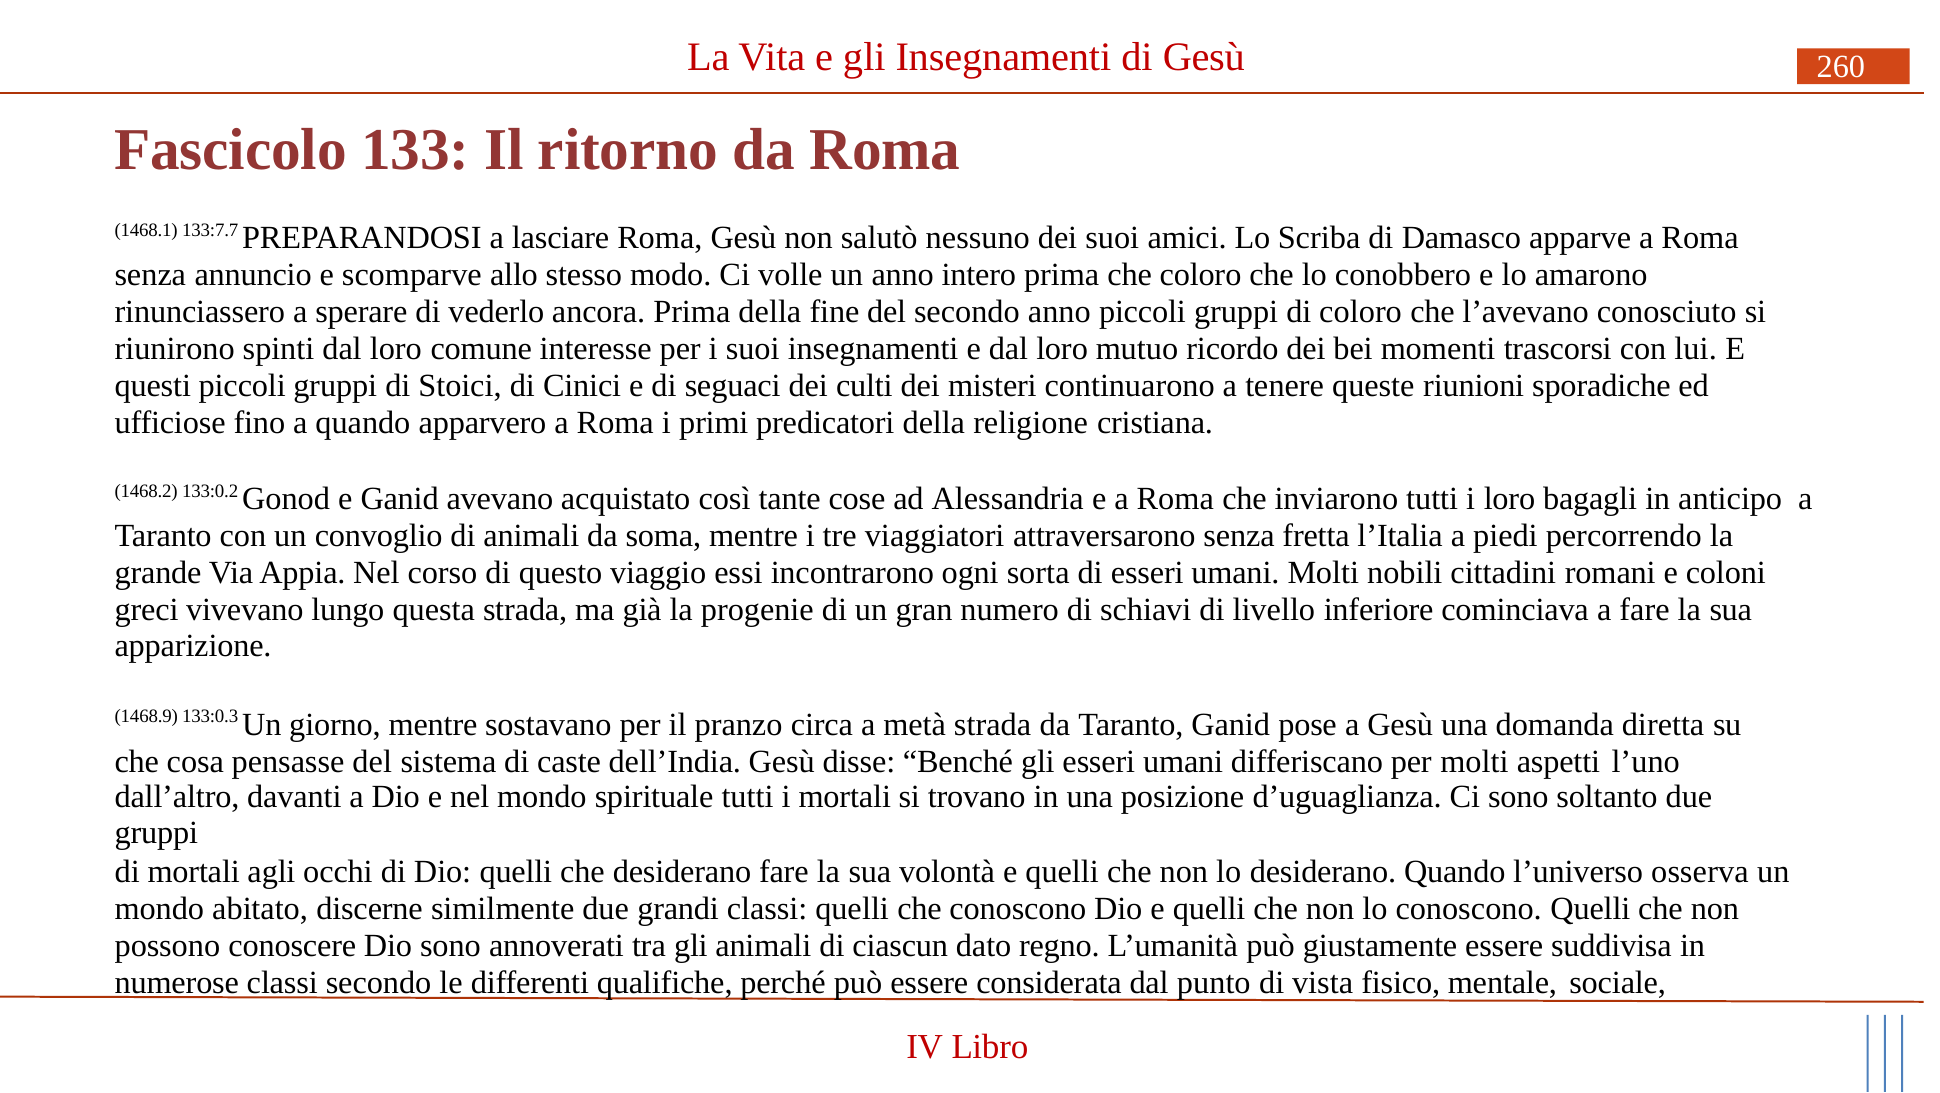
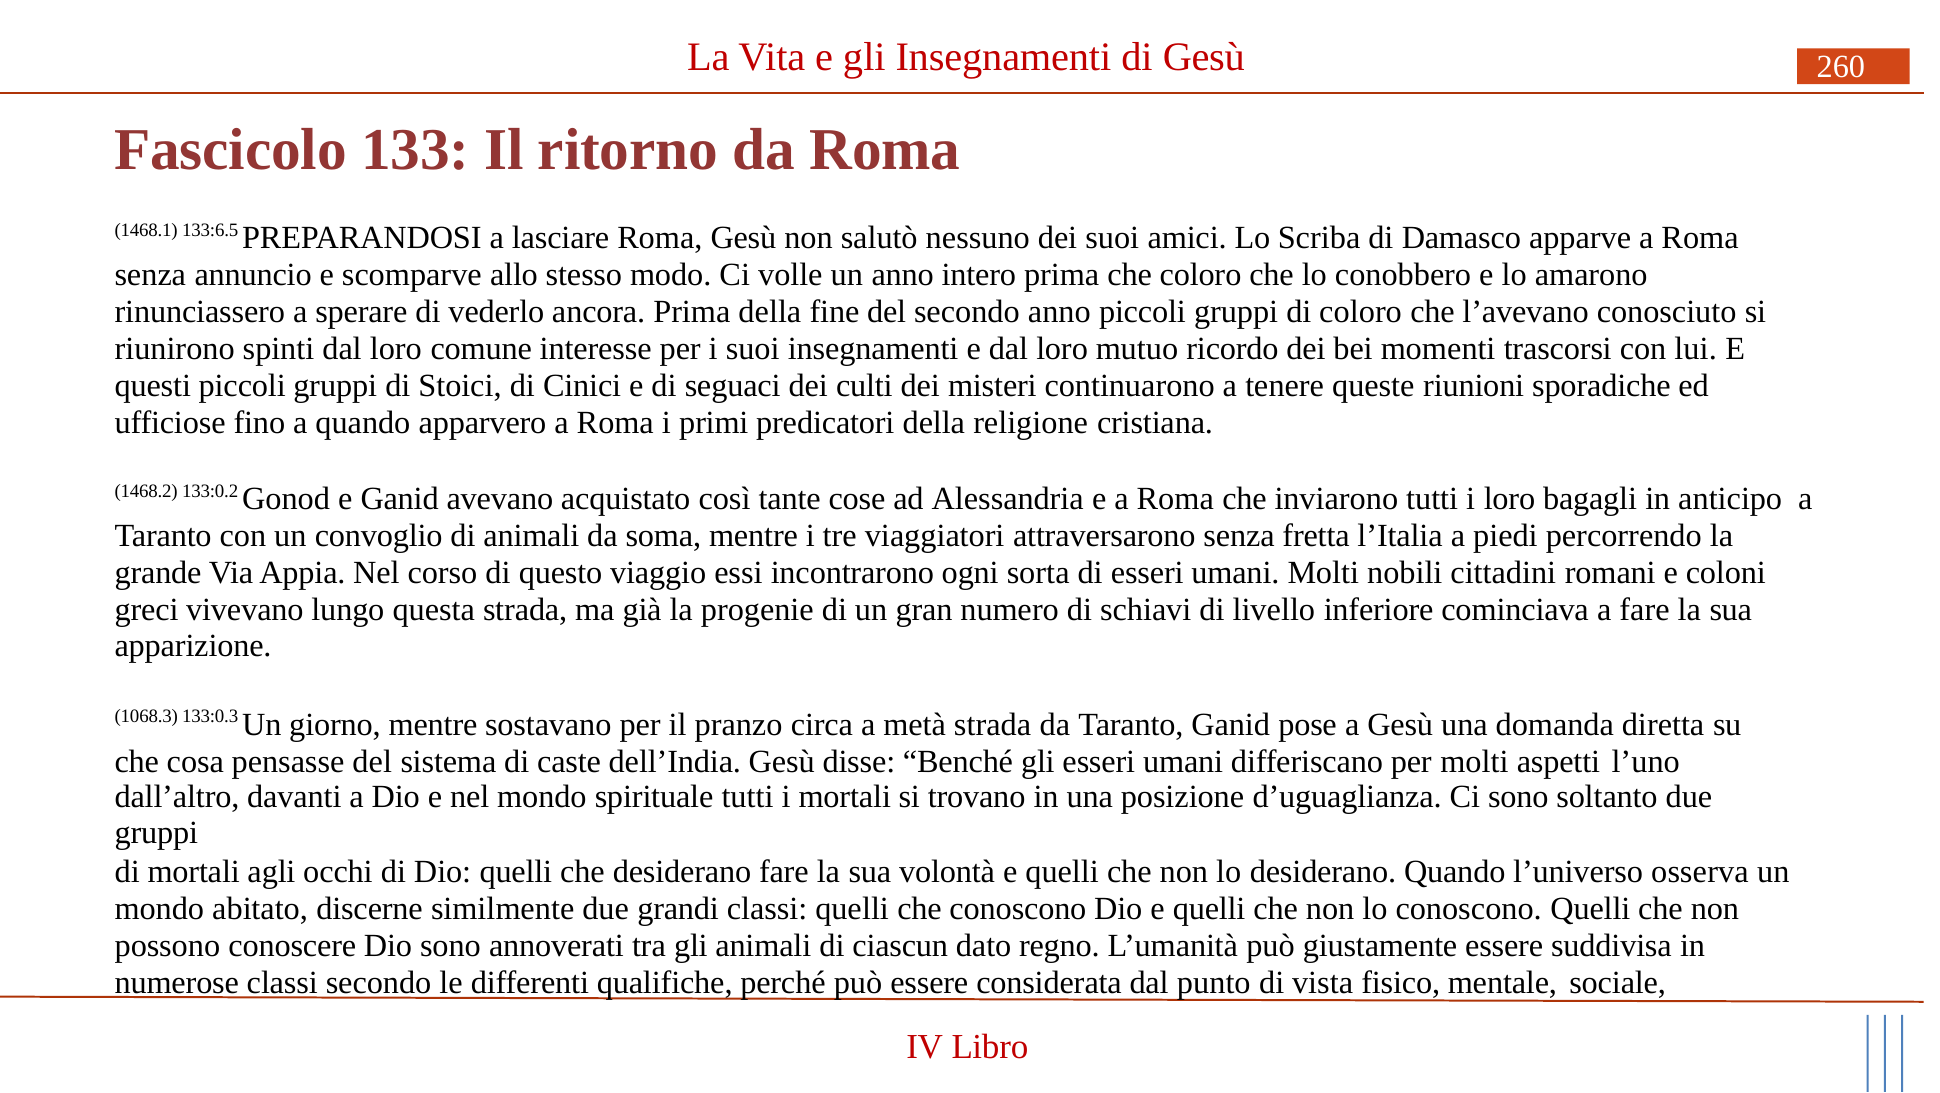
133:7.7: 133:7.7 -> 133:6.5 (210, 230)
1468.9: 1468.9 -> 1068.3 (146, 716)
